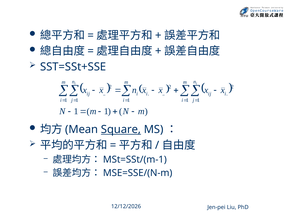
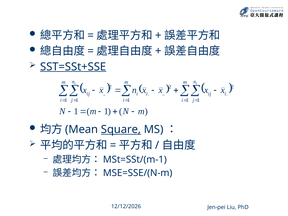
SST=SSt+SSE underline: none -> present (73, 67)
